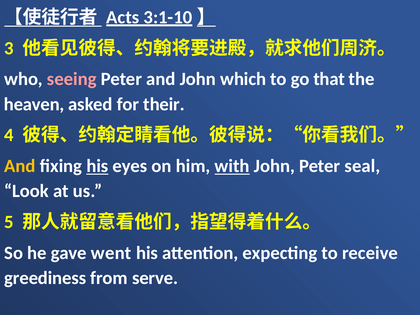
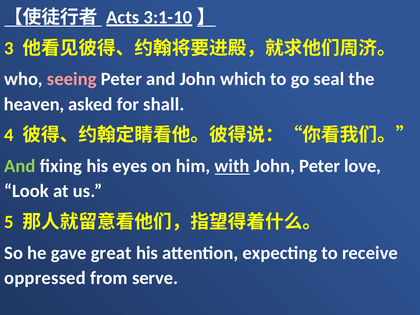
that: that -> seal (329, 79)
their: their -> shall (164, 104)
And colour: yellow -> light green (20, 166)
his underline: present -> none (97, 166)
seal: seal -> love (363, 166)
went: went -> great (111, 253)
greediness: greediness -> oppressed (45, 278)
